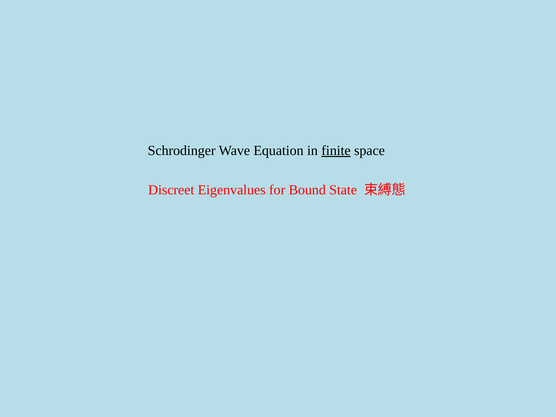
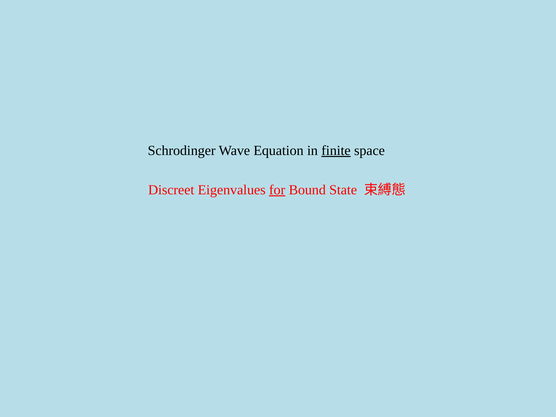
for underline: none -> present (277, 190)
